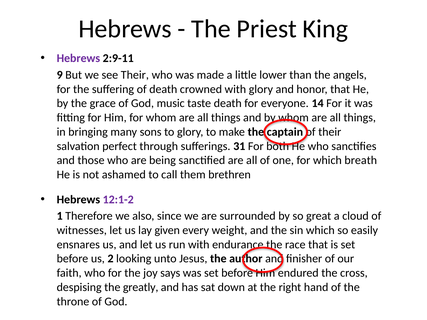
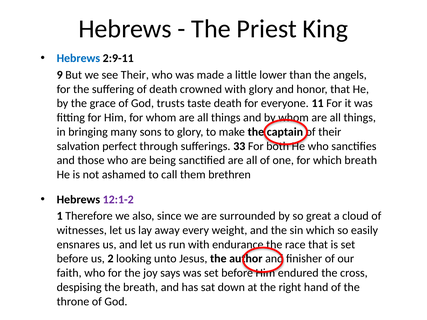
Hebrews colour: purple -> blue (78, 58)
music: music -> trusts (171, 103)
14: 14 -> 11 (318, 103)
31: 31 -> 33 (239, 146)
given: given -> away (167, 230)
the greatly: greatly -> breath (141, 287)
